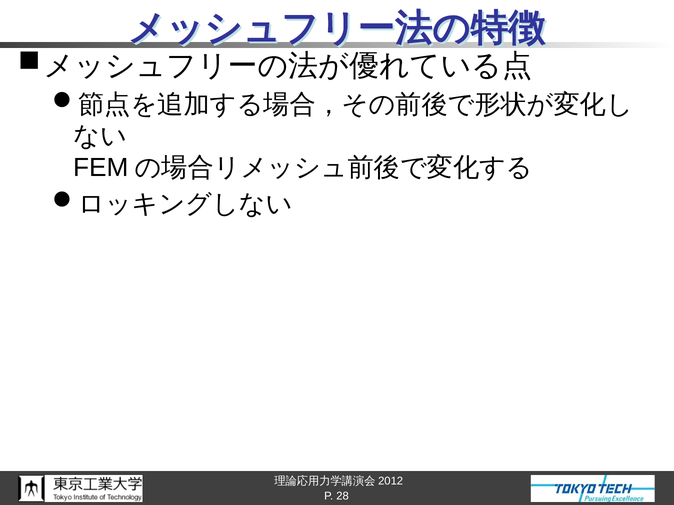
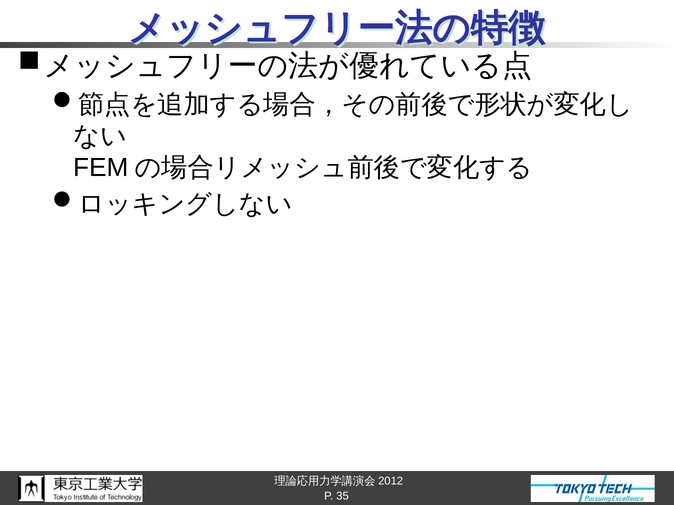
28: 28 -> 35 (343, 496)
